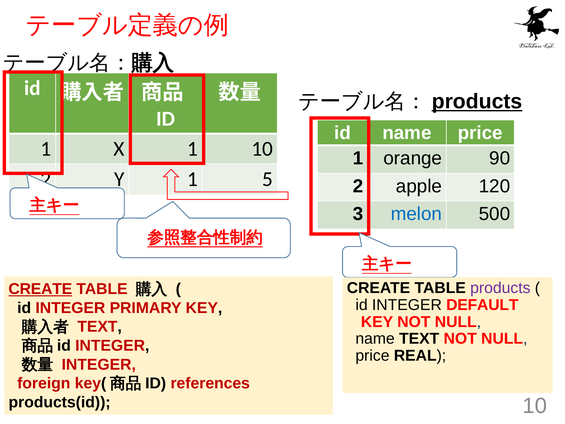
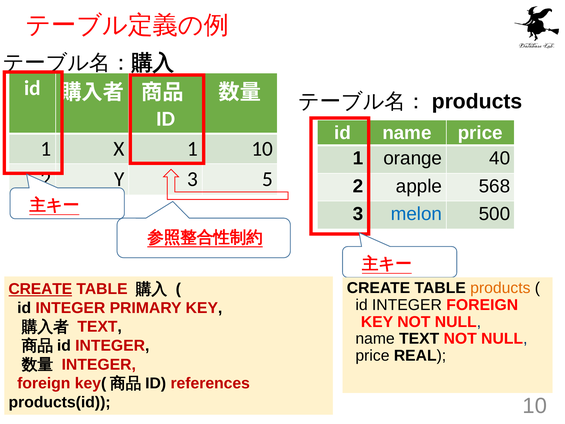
products underline: present -> none (477, 101)
90: 90 -> 40 (500, 158)
1: 1 -> 3 (193, 179)
120: 120 -> 568 (494, 186)
products colour: purple -> orange (500, 288)
id INTEGER DEFAULT: DEFAULT -> FOREIGN (482, 305)
